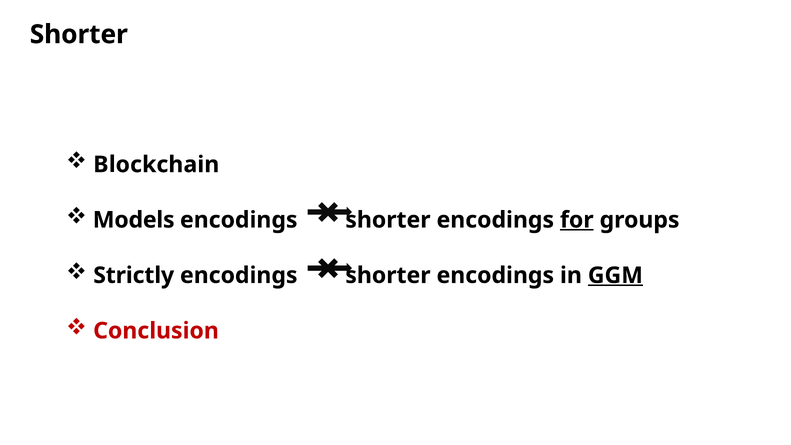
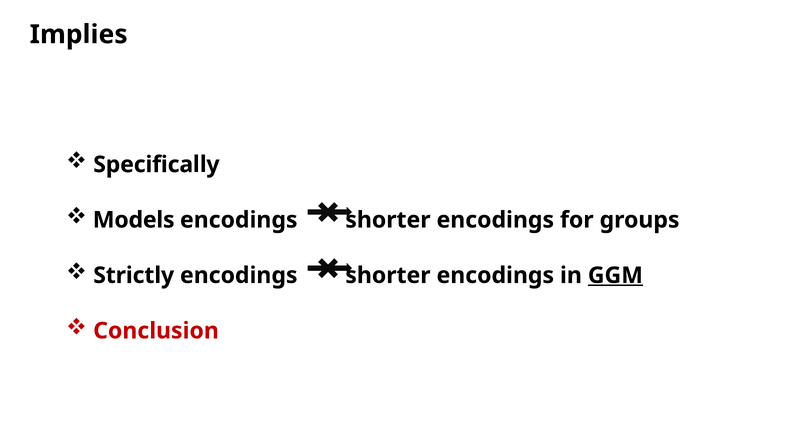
Shorter: Shorter -> Implies (79, 34)
Blockchain: Blockchain -> Specifically (156, 165)
for underline: present -> none (577, 220)
